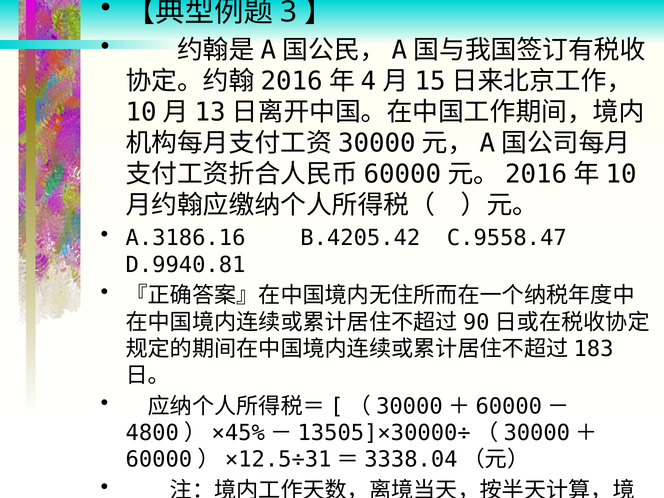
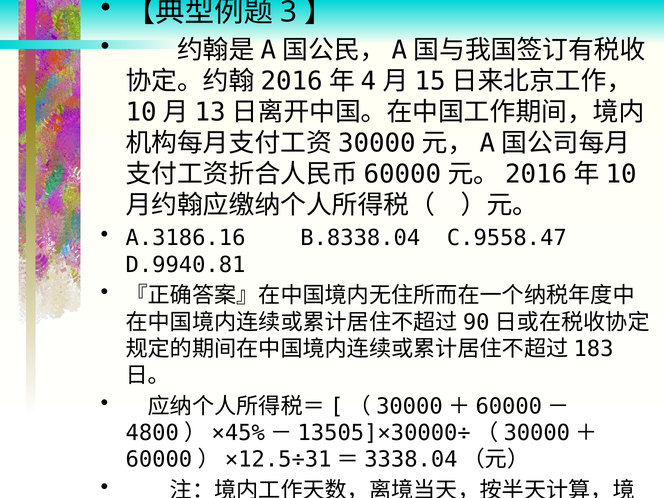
B.4205.42: B.4205.42 -> B.8338.04 (360, 238)
